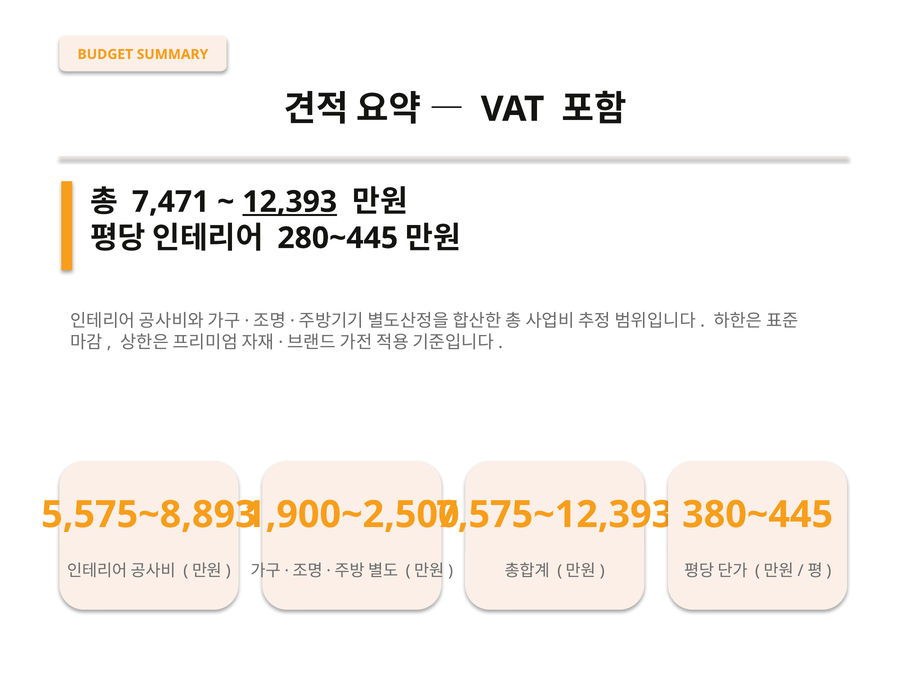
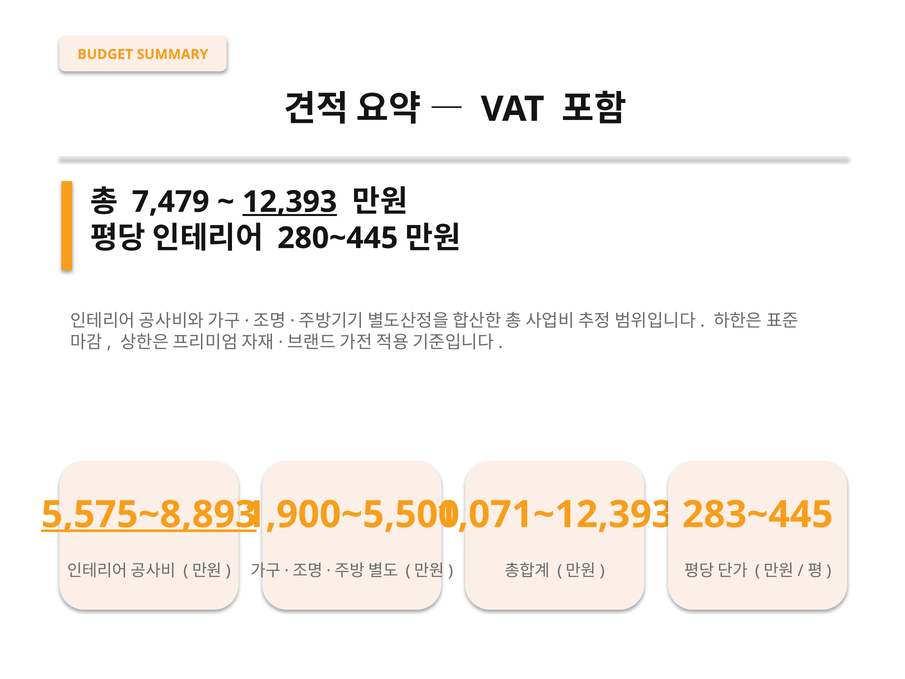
7,471: 7,471 -> 7,479 (171, 202)
5,575~8,893 underline: none -> present (149, 514)
1,900~2,500: 1,900~2,500 -> 1,900~5,500 (352, 514)
7,575~12,393: 7,575~12,393 -> 1,071~12,393 (555, 514)
380~445: 380~445 -> 283~445 (758, 514)
